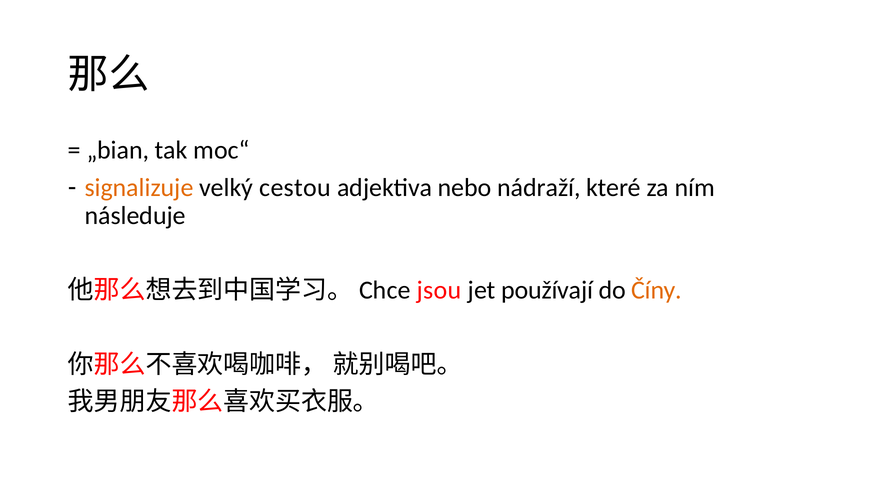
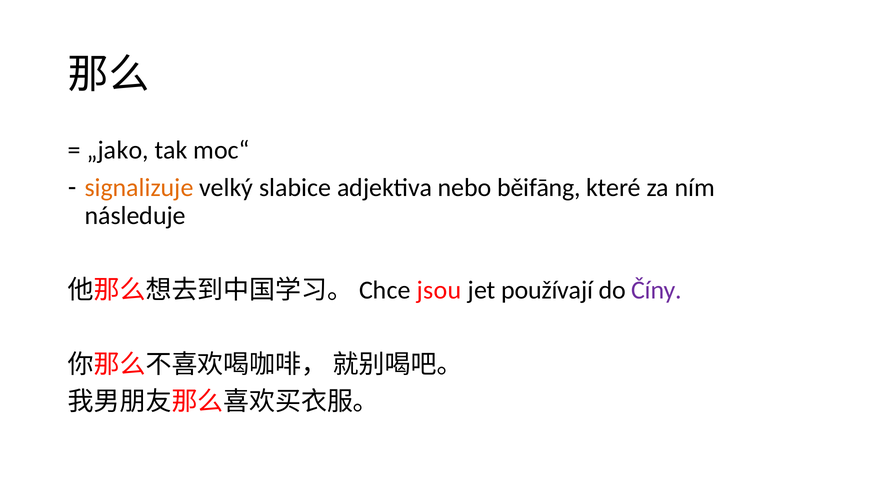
„bian: „bian -> „jako (118, 150)
cestou: cestou -> slabice (295, 188)
nádraží: nádraží -> běifāng (539, 188)
Číny colour: orange -> purple (657, 290)
